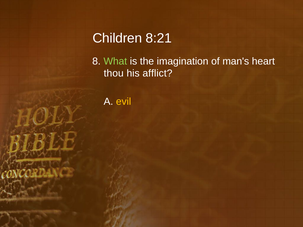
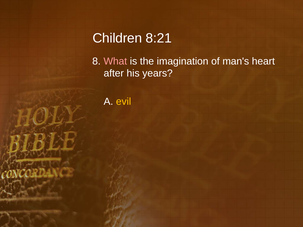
What colour: light green -> pink (115, 61)
thou: thou -> after (114, 73)
afflict: afflict -> years (158, 73)
